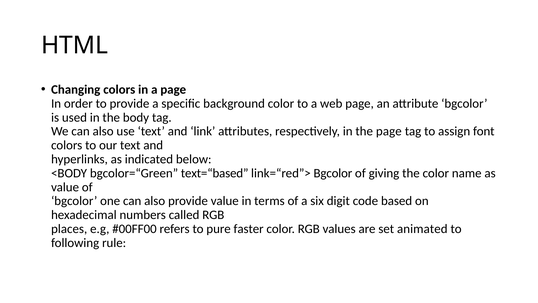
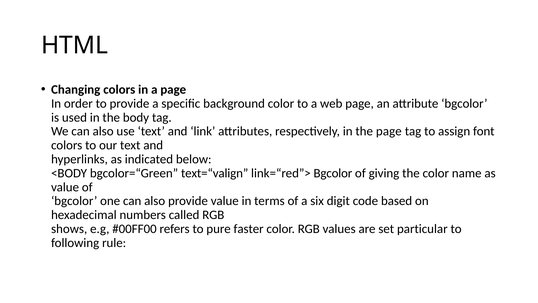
text=“based: text=“based -> text=“valign (215, 173)
places: places -> shows (69, 229)
animated: animated -> particular (422, 229)
